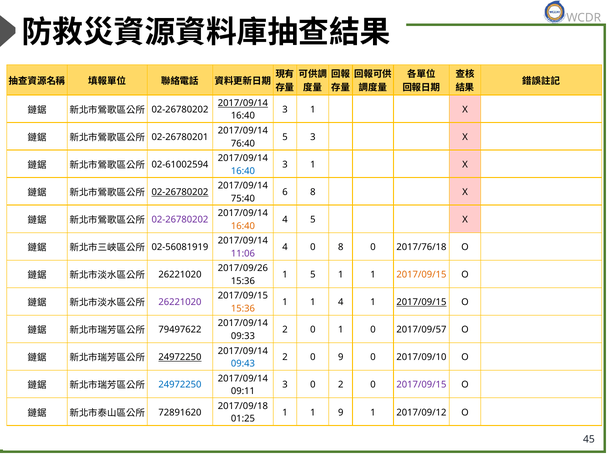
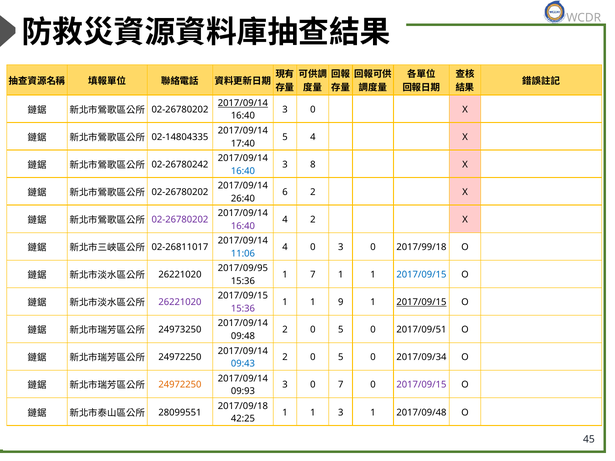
1: 1 -> 0 (313, 110)
02-26780201: 02-26780201 -> 02-14804335 (180, 137)
5 3: 3 -> 4 (313, 137)
76:40: 76:40 -> 17:40 (243, 144)
02-61002594: 02-61002594 -> 02-26780242 (180, 165)
1: 1 -> 8 (313, 165)
02-26780202 underline: present -> none (180, 192)
6 8: 8 -> 2 (313, 192)
75:40: 75:40 -> 26:40 (243, 199)
4 5: 5 -> 2 (313, 220)
16:40 colour: orange -> purple (243, 226)
02-56081919: 02-56081919 -> 02-26811017 (180, 247)
0 8: 8 -> 3 (341, 247)
2017/76/18: 2017/76/18 -> 2017/99/18 (421, 247)
11:06 colour: purple -> blue (243, 254)
2017/09/26: 2017/09/26 -> 2017/09/95 (243, 268)
1 5: 5 -> 7 (313, 275)
2017/09/15 colour: orange -> blue (421, 275)
1 4: 4 -> 9 (341, 302)
15:36 colour: orange -> purple (243, 309)
79497622: 79497622 -> 24973250 (180, 330)
1: 1 -> 5 (341, 330)
2017/09/57: 2017/09/57 -> 2017/09/51 (421, 330)
09:33: 09:33 -> 09:48 (243, 336)
24972250 underline: present -> none (180, 358)
9: 9 -> 5 (341, 358)
2017/09/10: 2017/09/10 -> 2017/09/34 (421, 358)
24972250 colour: blue -> orange (180, 385)
0 2: 2 -> 7 (341, 385)
09:11: 09:11 -> 09:93 (243, 391)
72891620: 72891620 -> 28099551 (180, 413)
1 9: 9 -> 3 (341, 413)
2017/09/12: 2017/09/12 -> 2017/09/48 (421, 413)
01:25: 01:25 -> 42:25 (243, 419)
